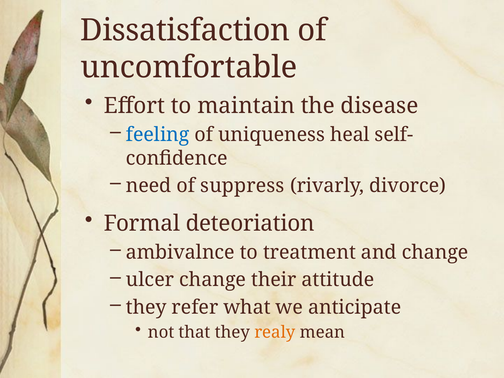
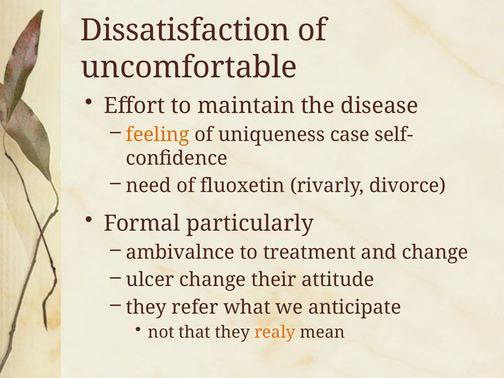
feeling colour: blue -> orange (158, 135)
heal: heal -> case (350, 135)
suppress: suppress -> fluoxetin (242, 186)
deteoriation: deteoriation -> particularly (250, 223)
